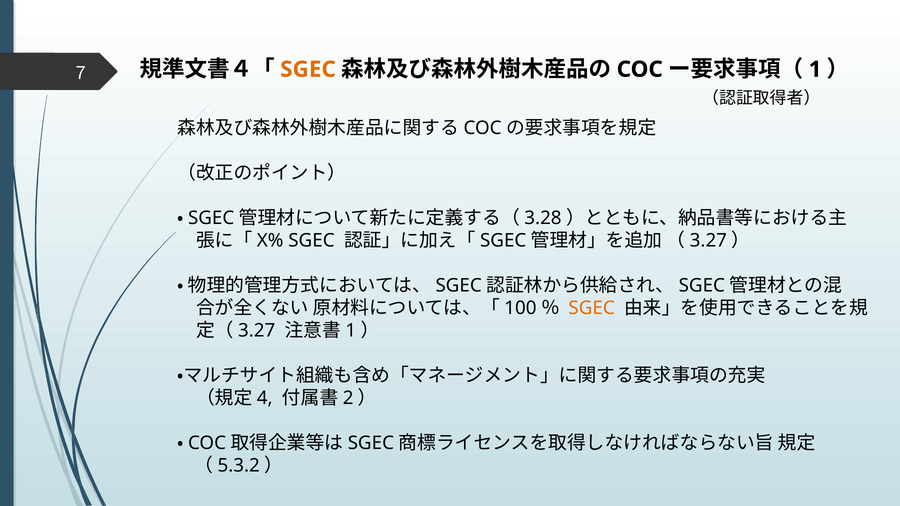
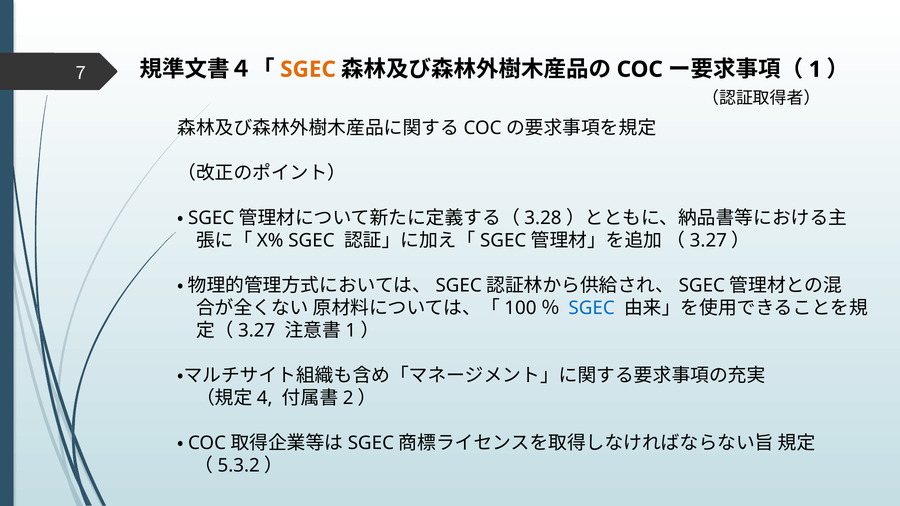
SGEC colour: orange -> blue (592, 308)
